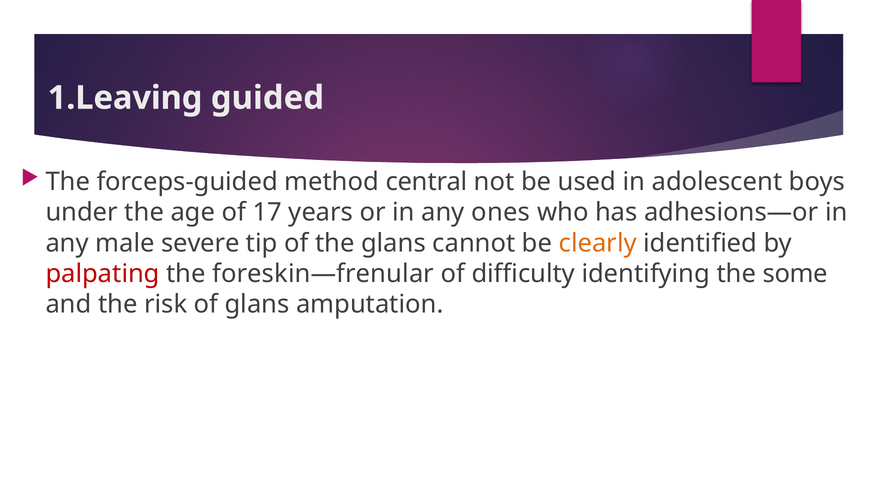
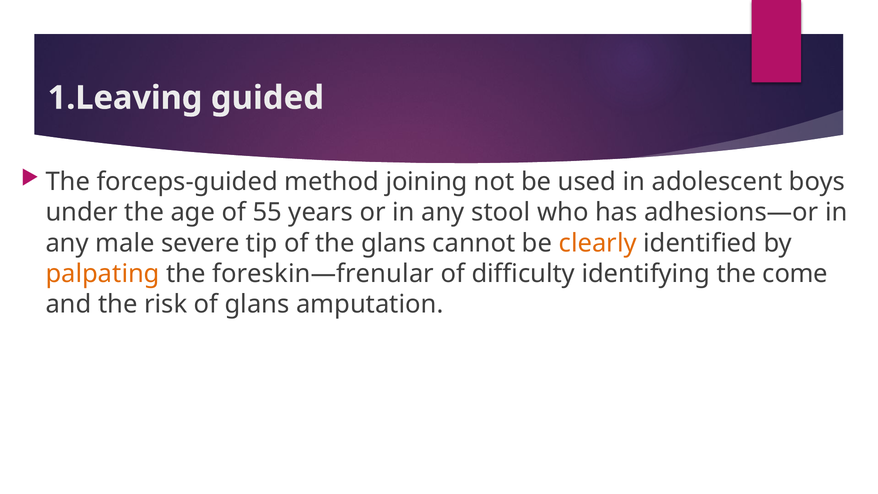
central: central -> joining (427, 182)
17: 17 -> 55 (267, 212)
ones: ones -> stool (501, 212)
palpating colour: red -> orange (103, 274)
some: some -> come (795, 274)
